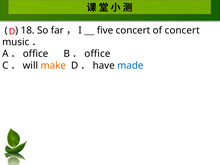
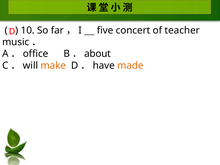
18: 18 -> 10 (28, 30)
of concert: concert -> teacher (182, 30)
office: office -> about (98, 54)
made colour: blue -> orange (130, 65)
